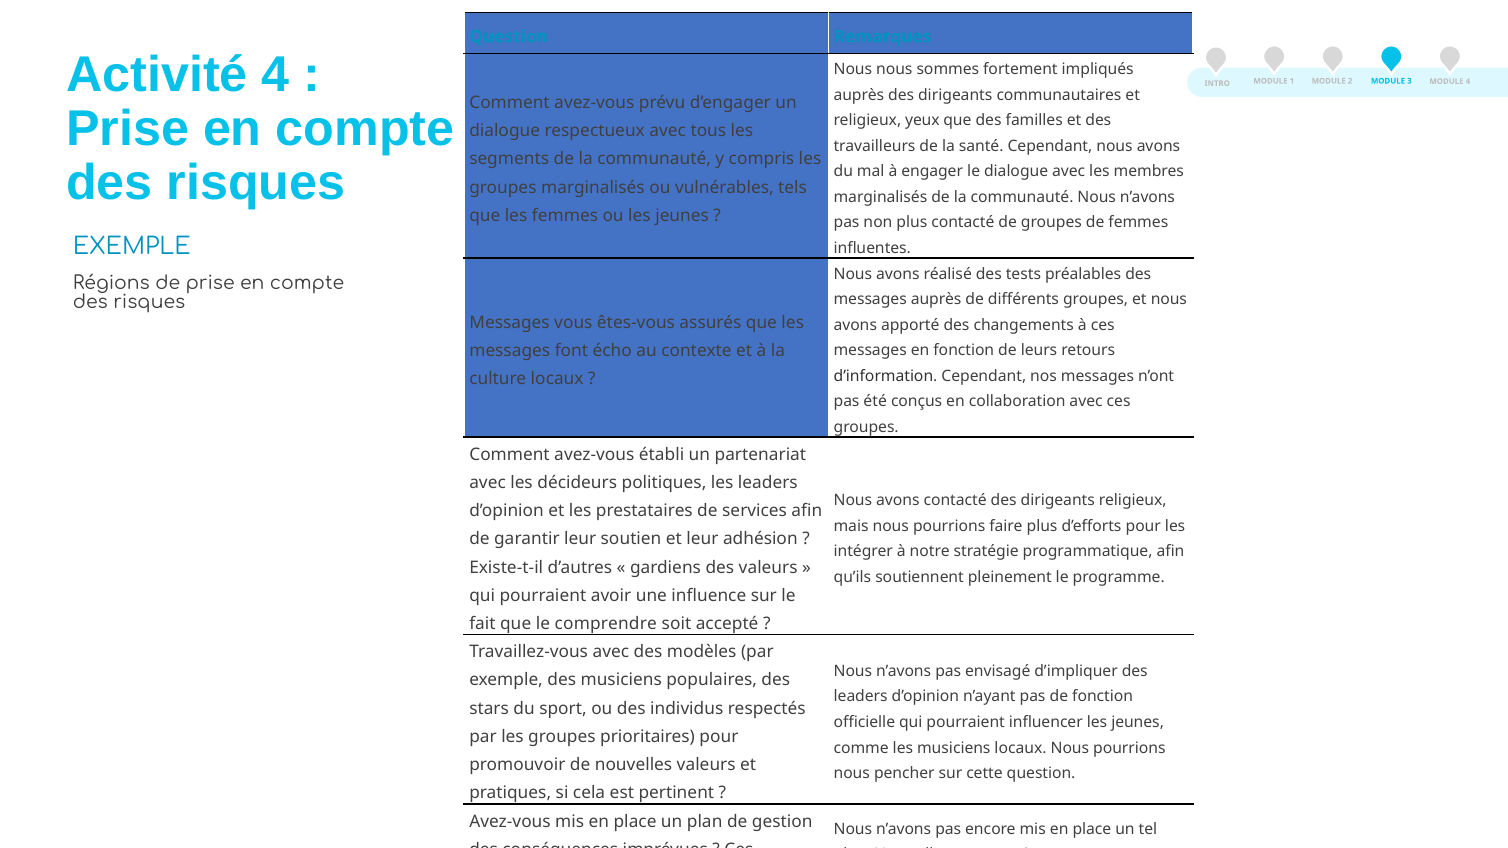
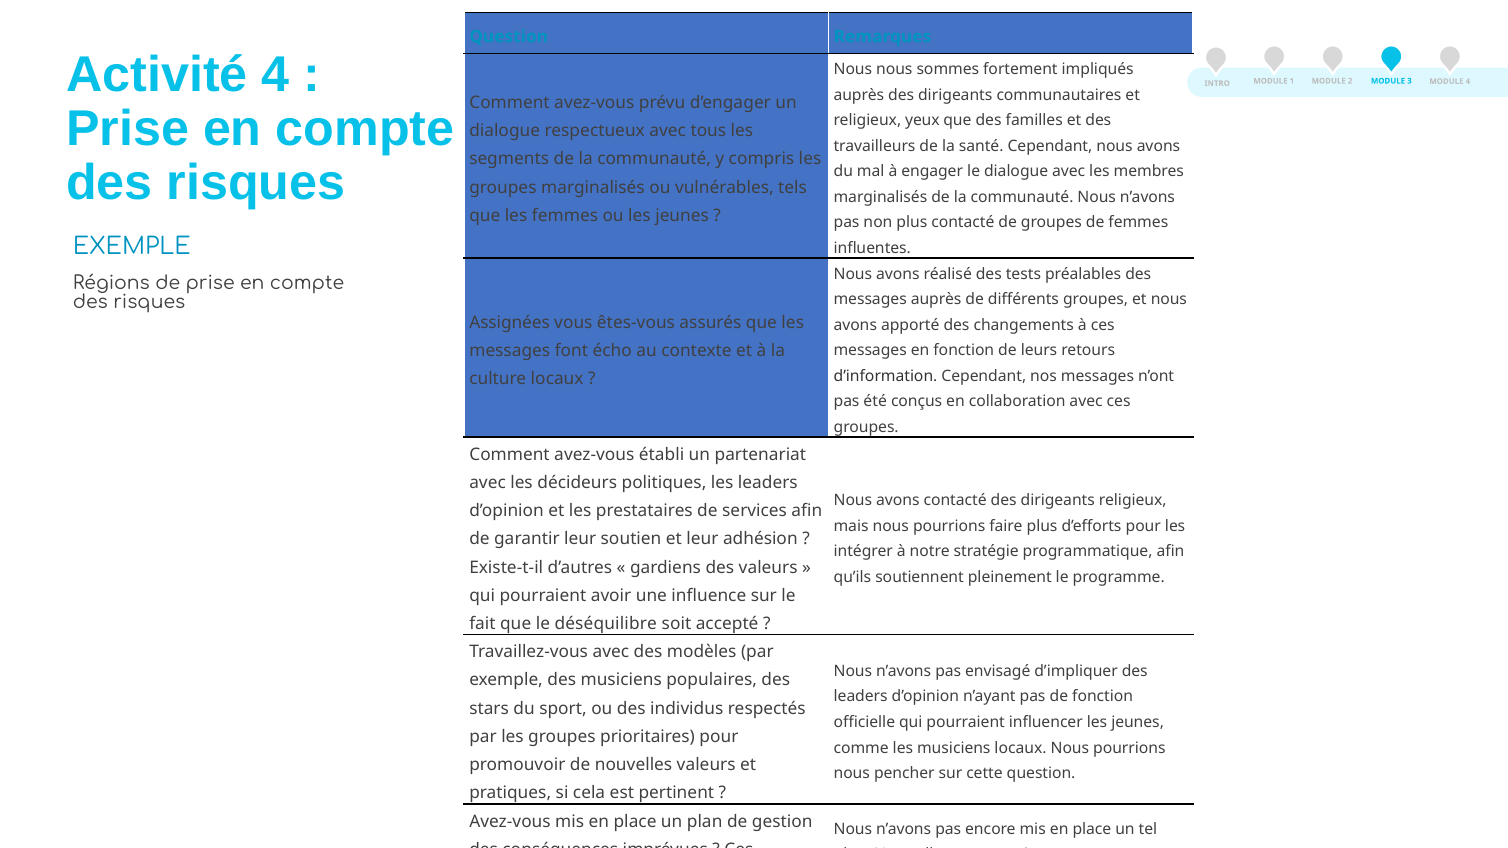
Messages: Messages -> Assignées (510, 323)
comprendre: comprendre -> déséquilibre (606, 624)
